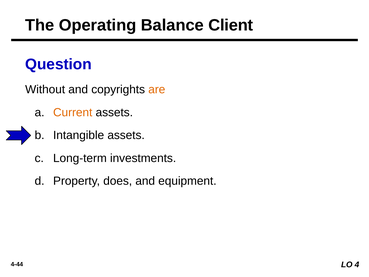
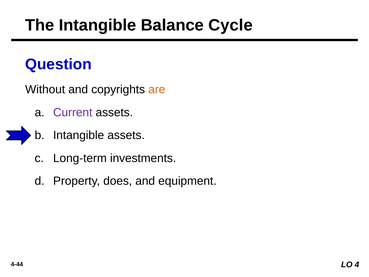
The Operating: Operating -> Intangible (98, 25)
Client: Client -> Cycle (231, 25)
Current colour: orange -> purple (73, 112)
